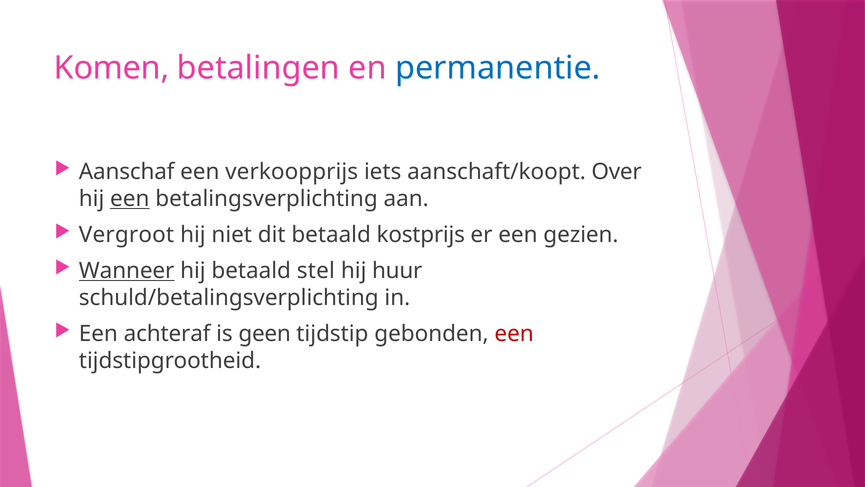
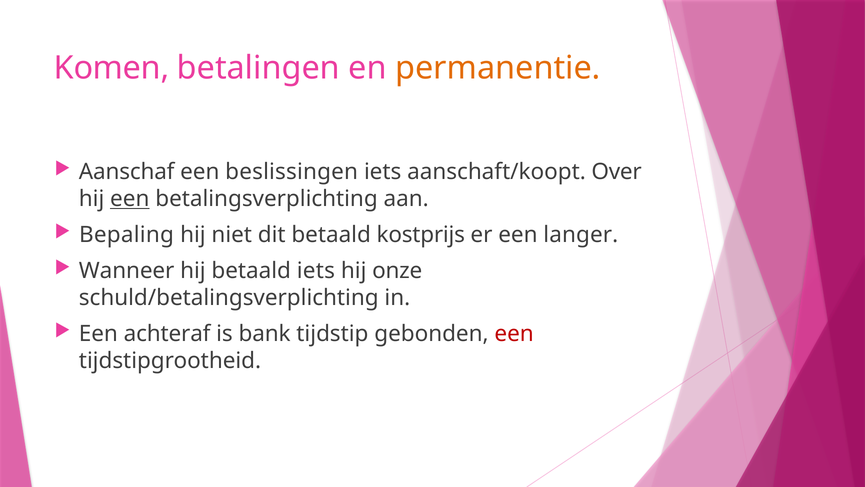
permanentie colour: blue -> orange (498, 68)
verkoopprijs: verkoopprijs -> beslissingen (292, 172)
Vergroot: Vergroot -> Bepaling (126, 235)
gezien: gezien -> langer (581, 235)
Wanneer underline: present -> none (127, 271)
betaald stel: stel -> iets (316, 271)
huur: huur -> onze (397, 271)
geen: geen -> bank (265, 334)
